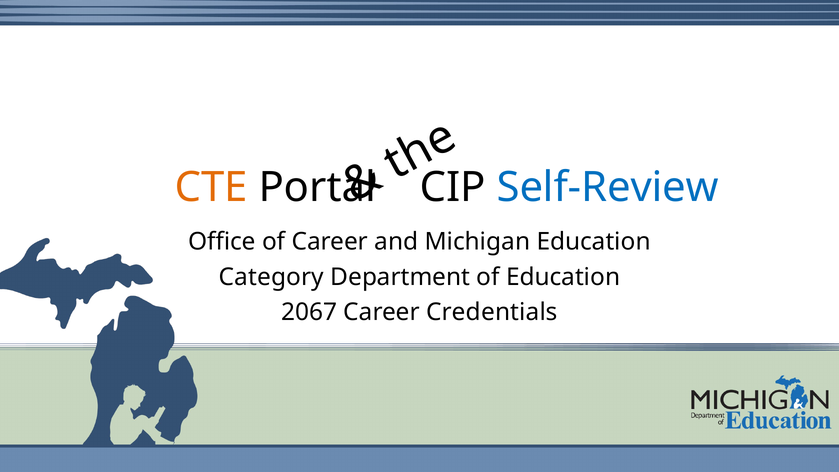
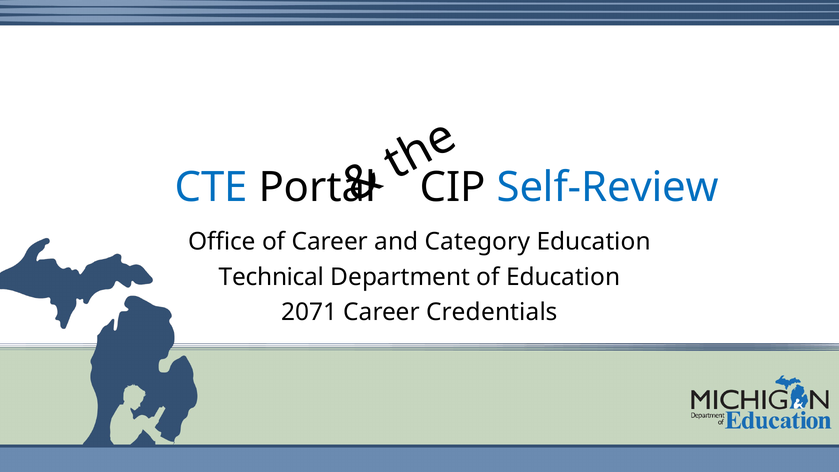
CTE colour: orange -> blue (211, 187)
Michigan: Michigan -> Category (477, 242)
Category: Category -> Technical (271, 277)
2067: 2067 -> 2071 (309, 312)
